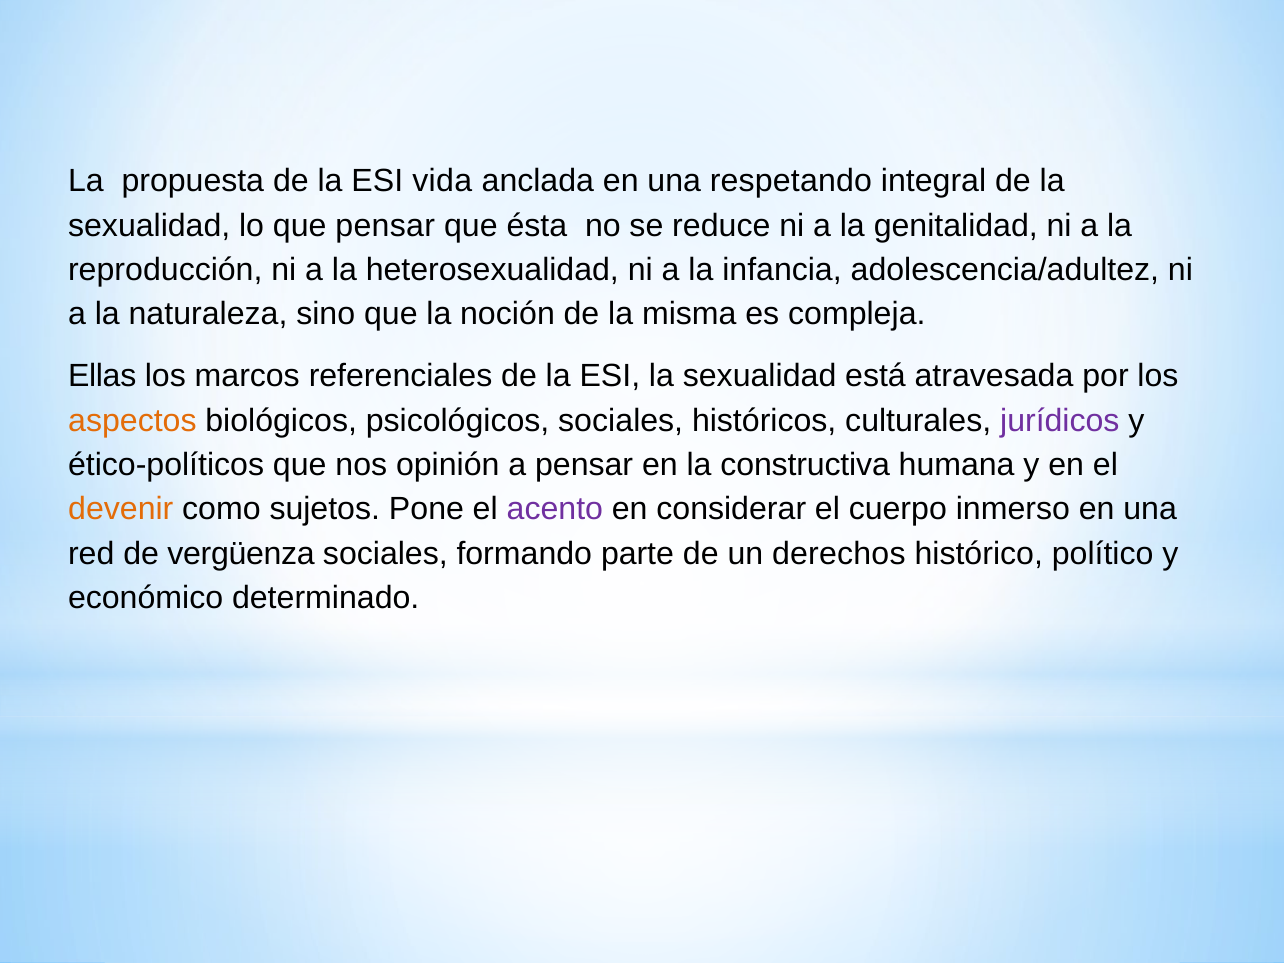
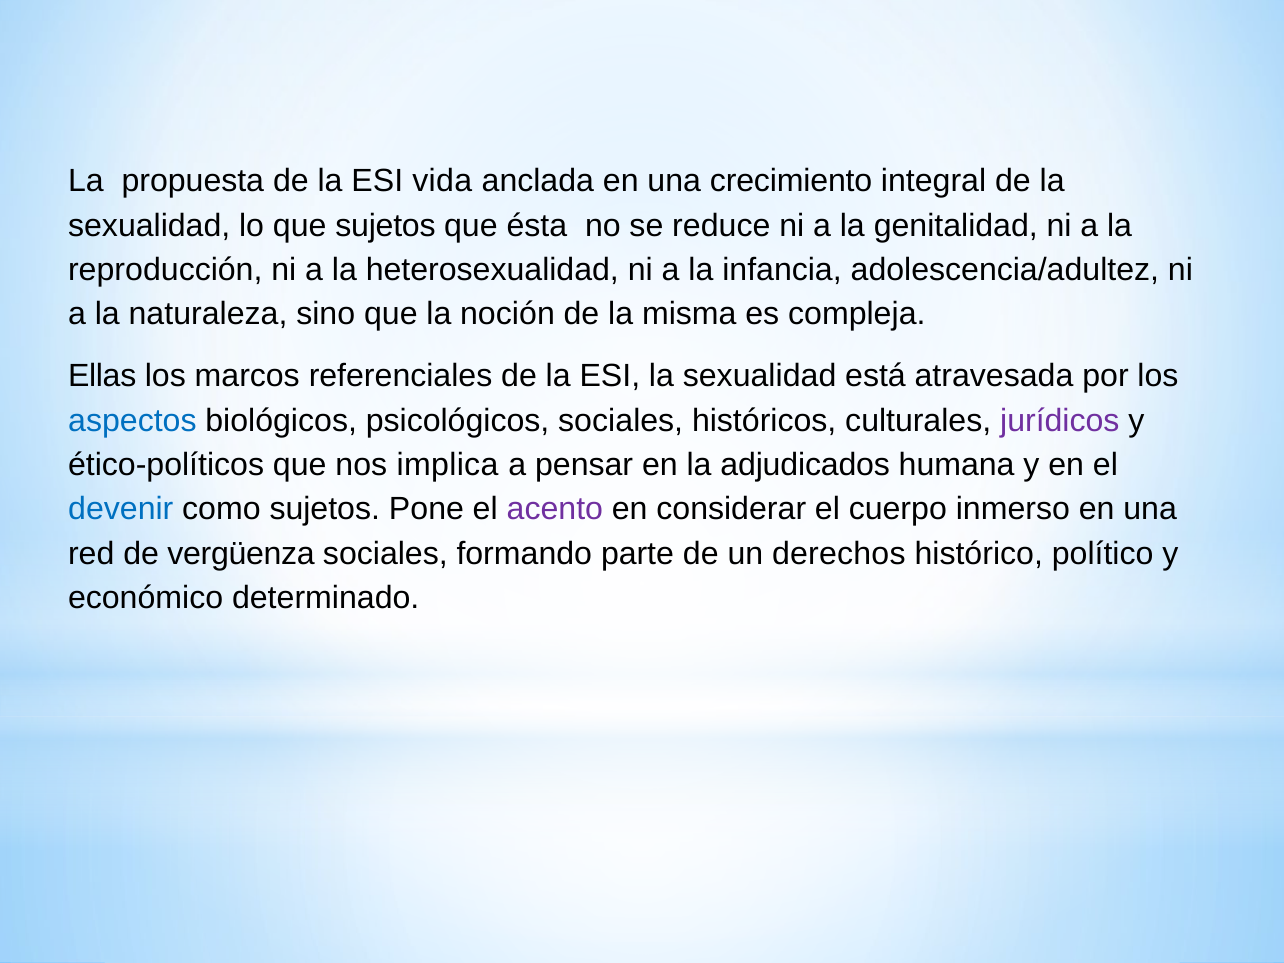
respetando: respetando -> crecimiento (791, 181)
que pensar: pensar -> sujetos (385, 226)
aspectos colour: orange -> blue (132, 421)
opinión: opinión -> implica (448, 465)
constructiva: constructiva -> adjudicados (805, 465)
devenir colour: orange -> blue (121, 509)
